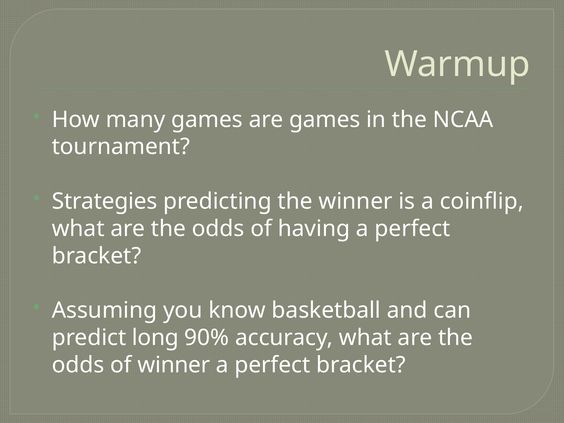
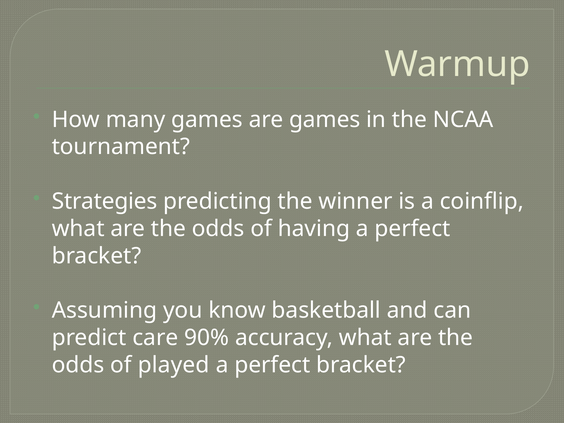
long: long -> care (155, 338)
of winner: winner -> played (174, 365)
